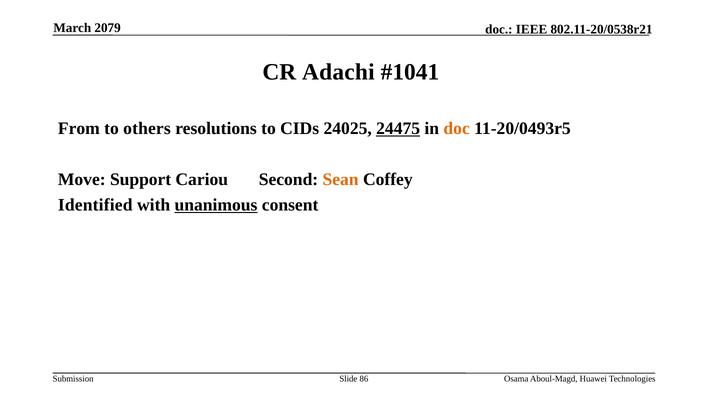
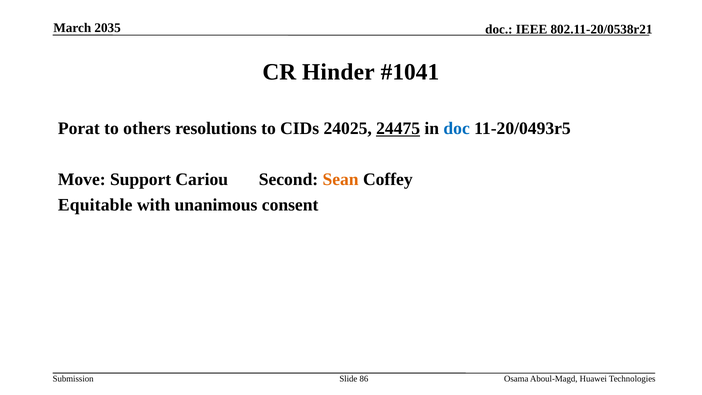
2079: 2079 -> 2035 (108, 28)
Adachi: Adachi -> Hinder (338, 72)
From: From -> Porat (79, 128)
doc colour: orange -> blue (457, 128)
Identified: Identified -> Equitable (95, 205)
unanimous underline: present -> none (216, 205)
